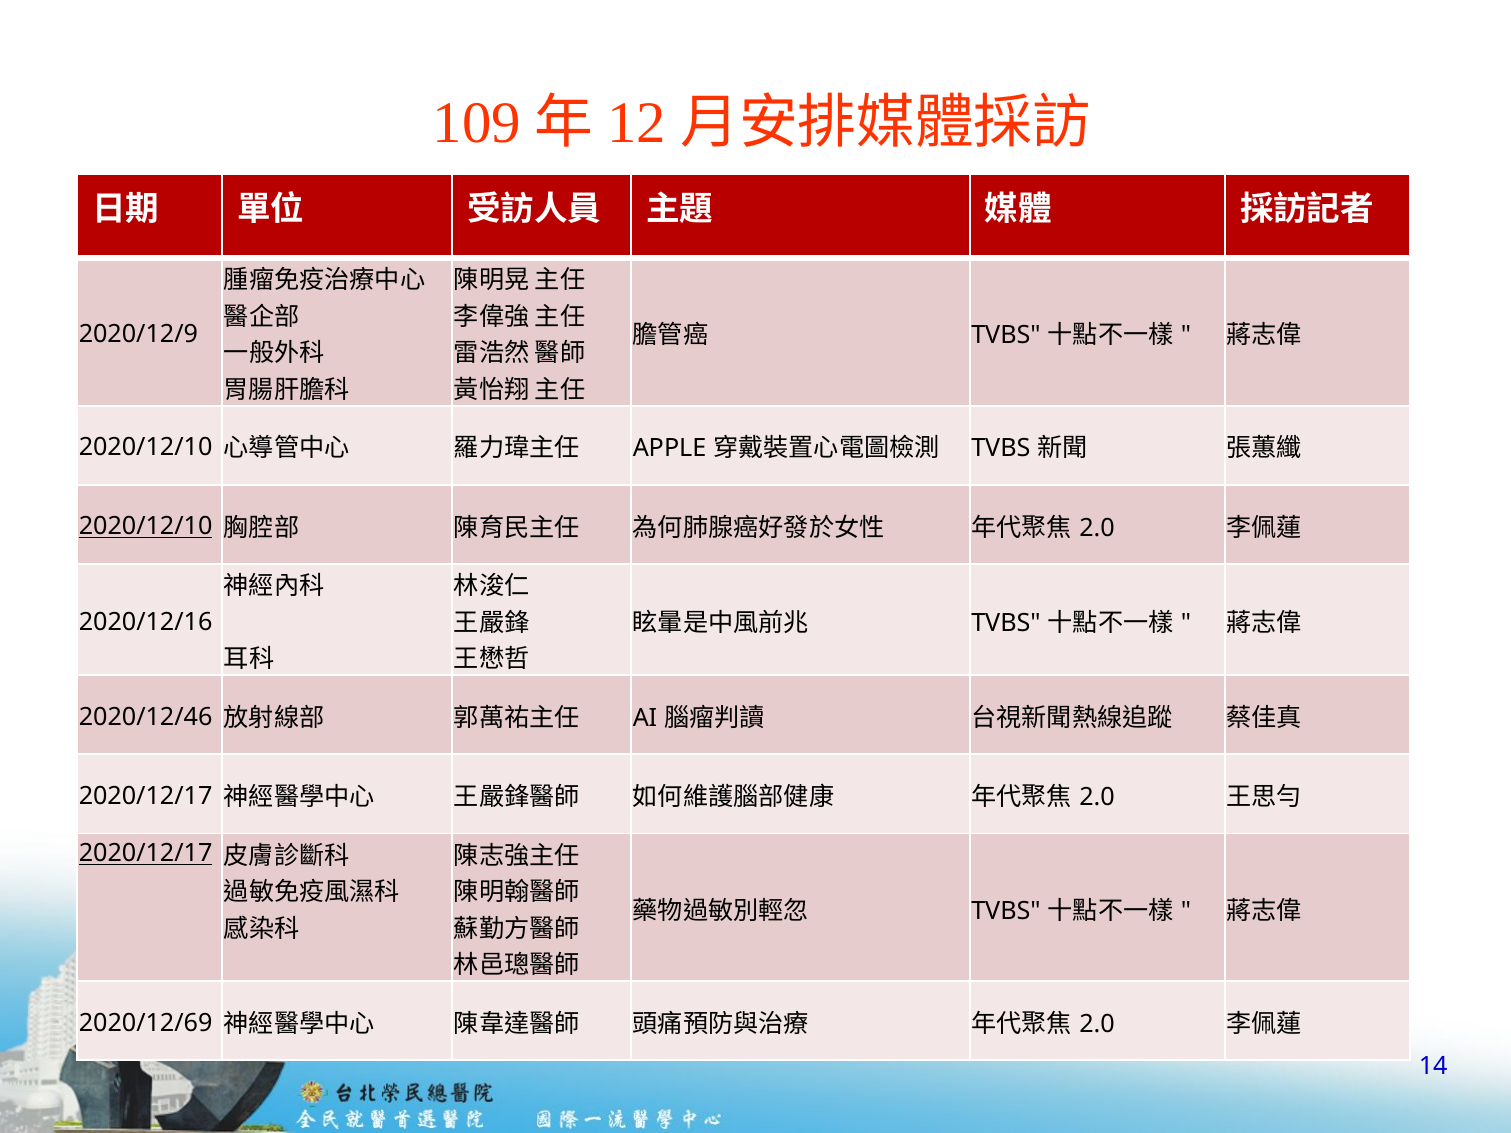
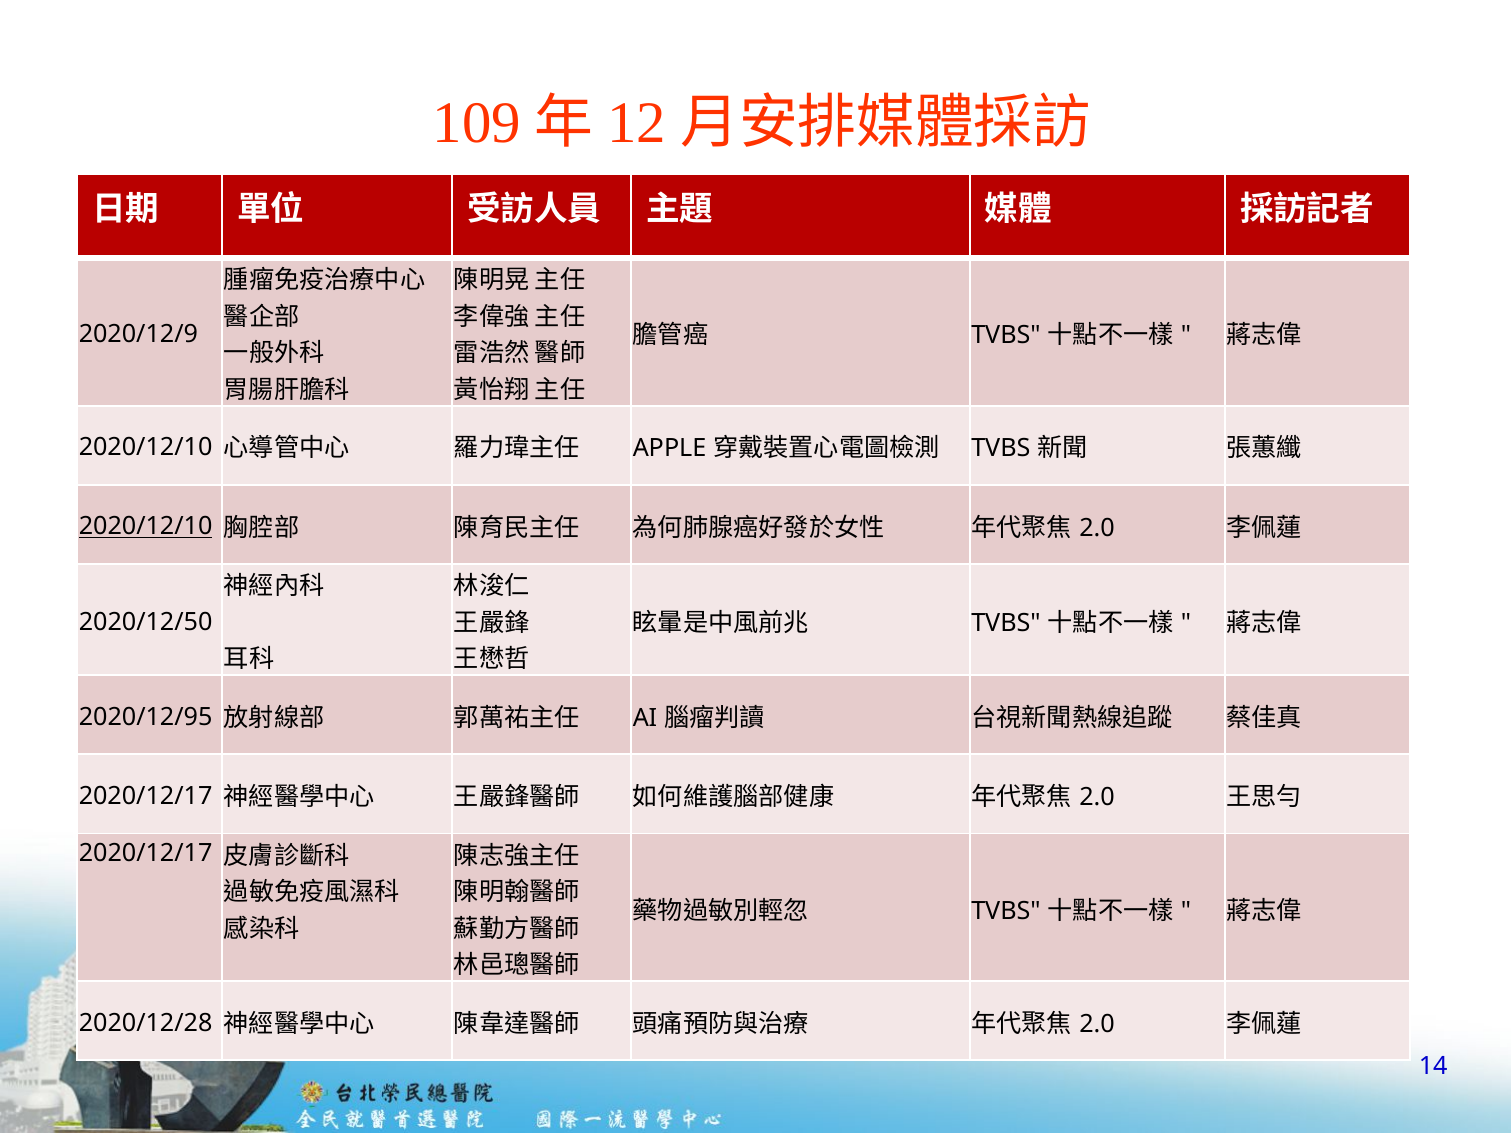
2020/12/16: 2020/12/16 -> 2020/12/50 (146, 622)
2020/12/46: 2020/12/46 -> 2020/12/95 (146, 717)
2020/12/17 underline: present -> none (146, 854)
2020/12/69: 2020/12/69 -> 2020/12/28 (146, 1023)
